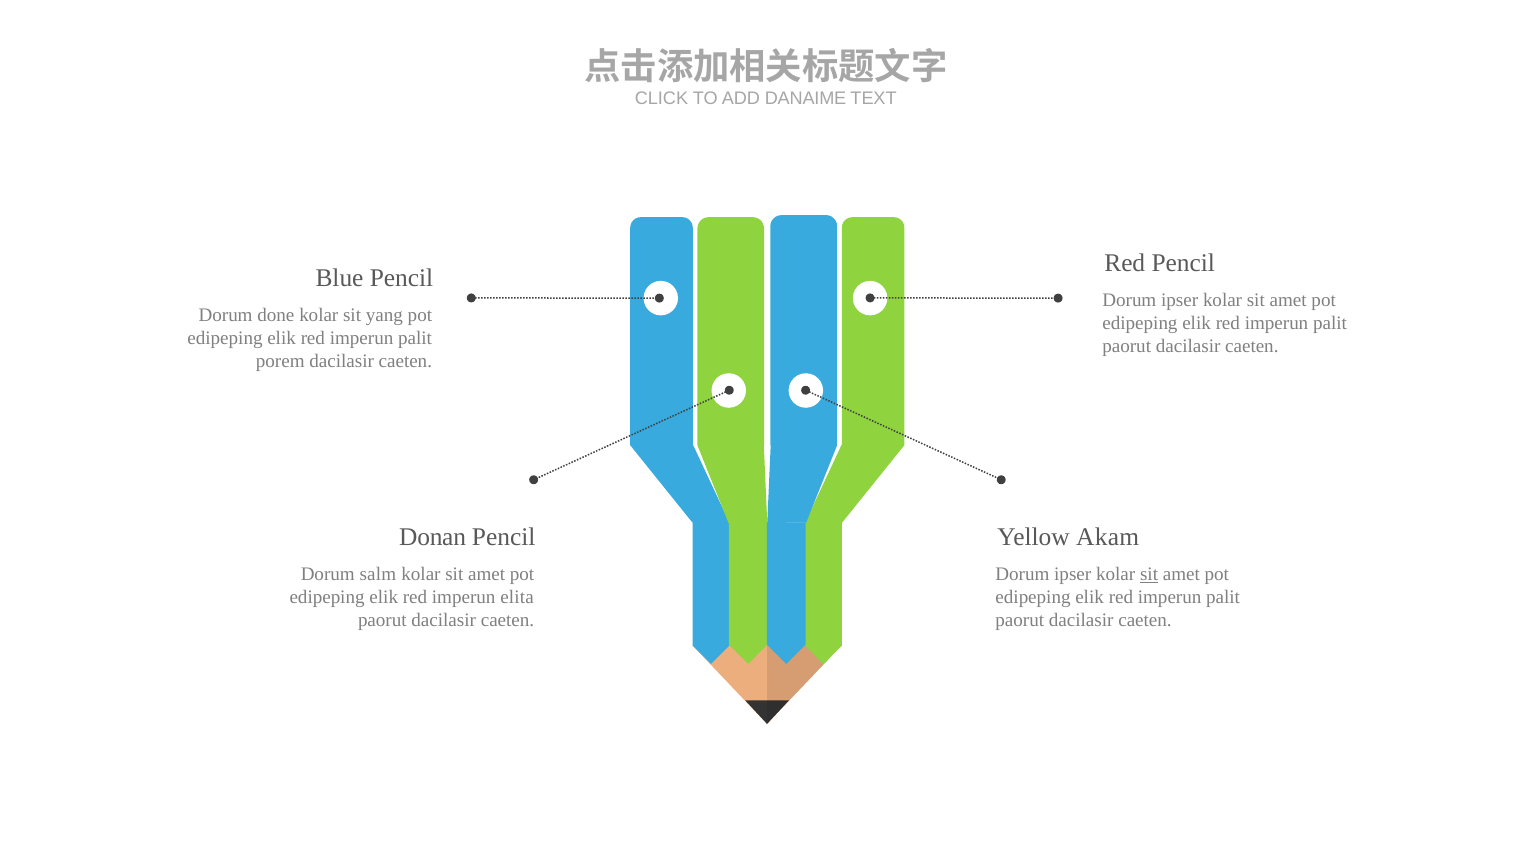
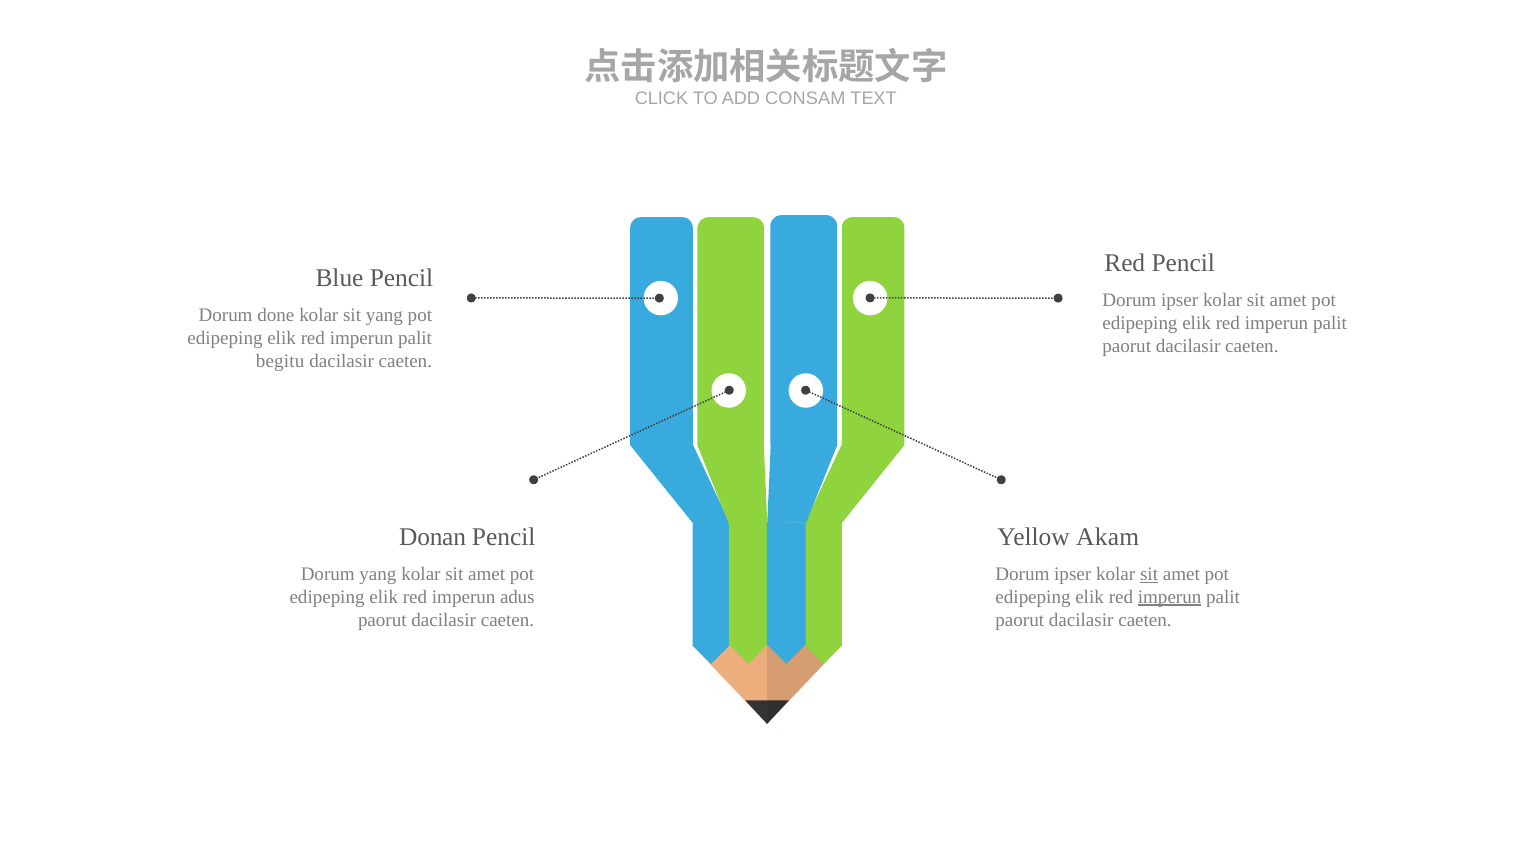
DANAIME: DANAIME -> CONSAM (805, 99)
porem: porem -> begitu (280, 361)
Dorum salm: salm -> yang (378, 574)
elita: elita -> adus (517, 597)
imperun underline: none -> present (1170, 597)
